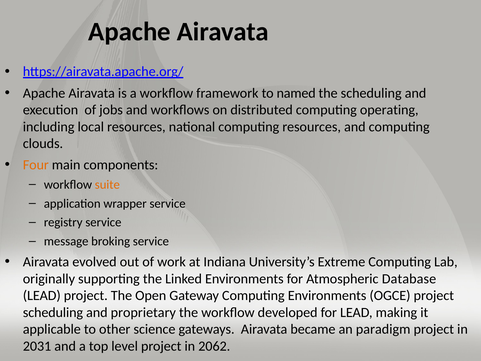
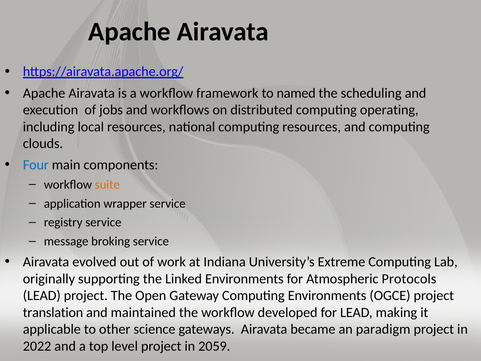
Four colour: orange -> blue (36, 165)
Database: Database -> Protocols (409, 279)
scheduling: scheduling -> translation (53, 312)
proprietary: proprietary -> maintained (143, 312)
2031: 2031 -> 2022 (37, 346)
2062: 2062 -> 2059 (214, 346)
